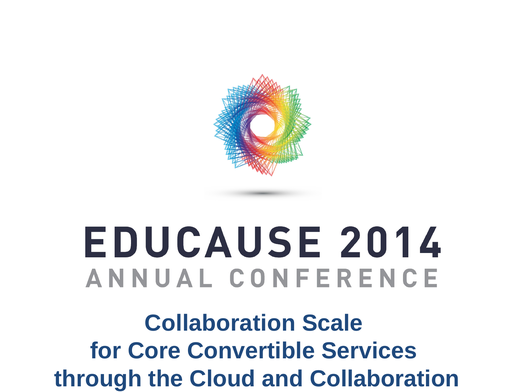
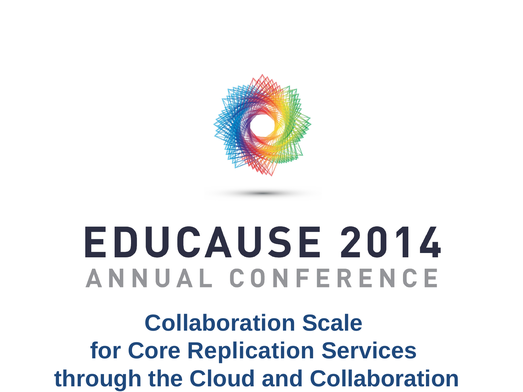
Convertible: Convertible -> Replication (251, 351)
